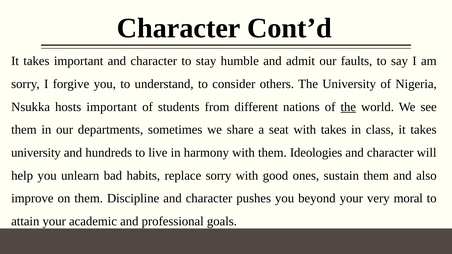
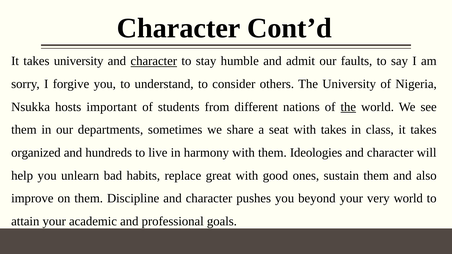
takes important: important -> university (79, 61)
character underline: none -> present (154, 61)
university: university -> organized (36, 153)
replace sorry: sorry -> great (218, 176)
very moral: moral -> world (408, 199)
